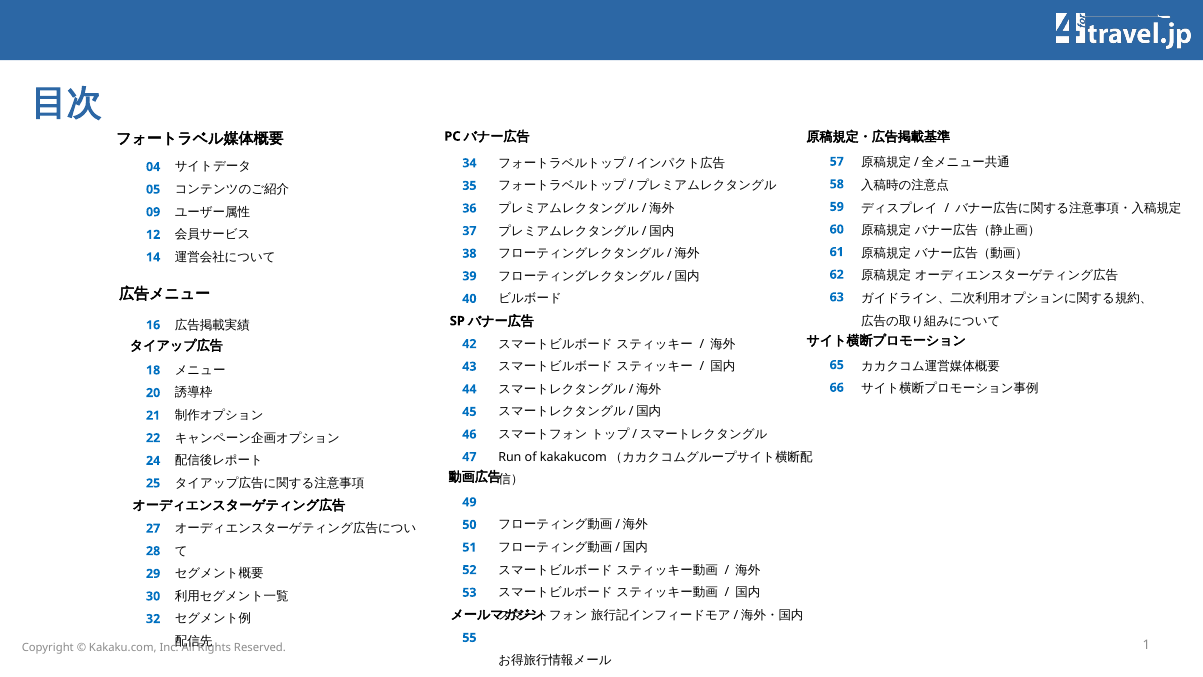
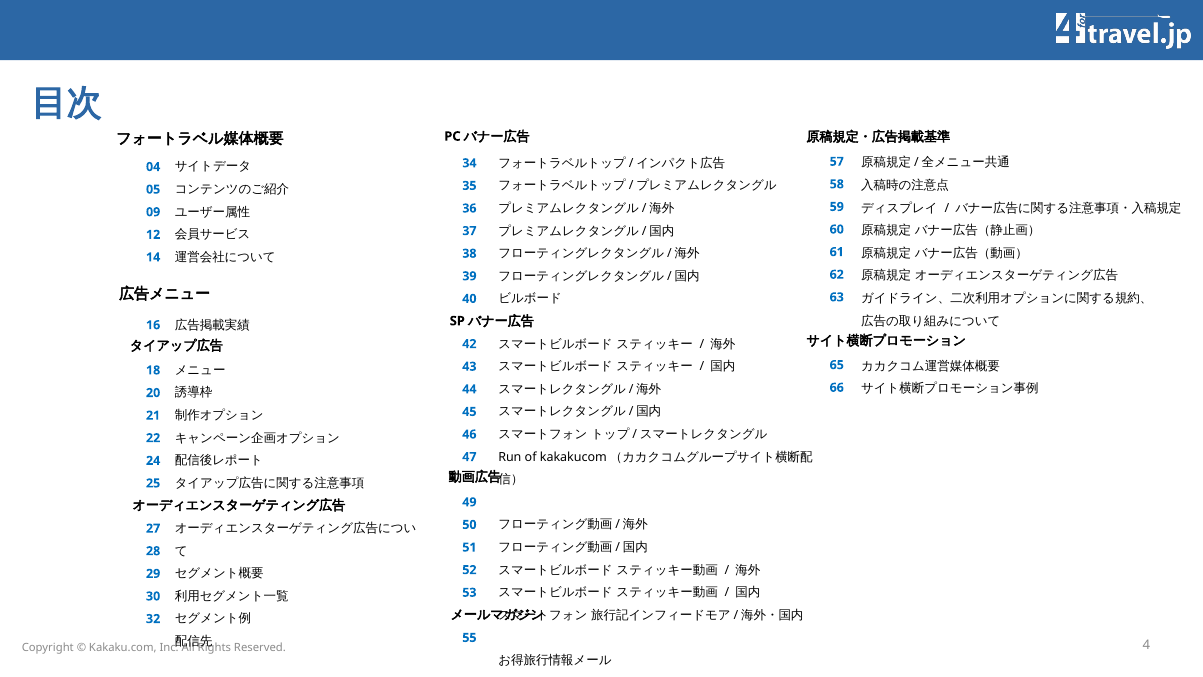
1: 1 -> 4 (1146, 645)
